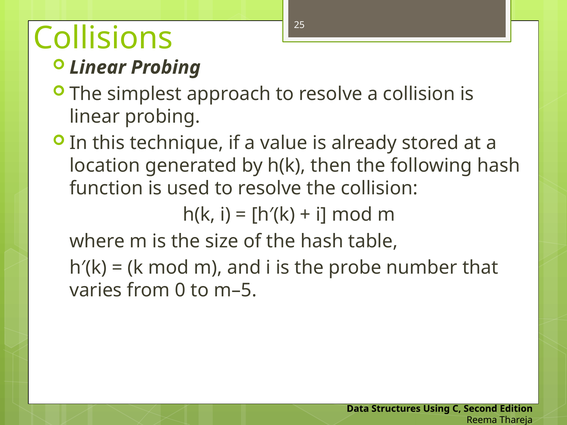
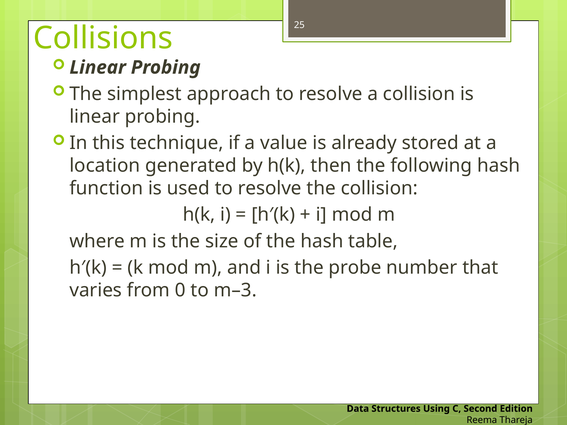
m–5: m–5 -> m–3 (235, 290)
